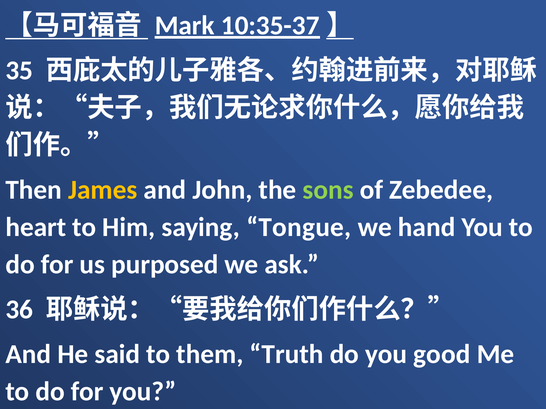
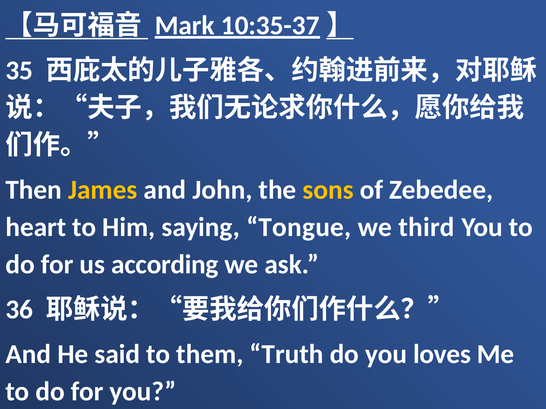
sons colour: light green -> yellow (328, 190)
hand: hand -> third (427, 227)
purposed: purposed -> according (165, 265)
good: good -> loves (442, 355)
